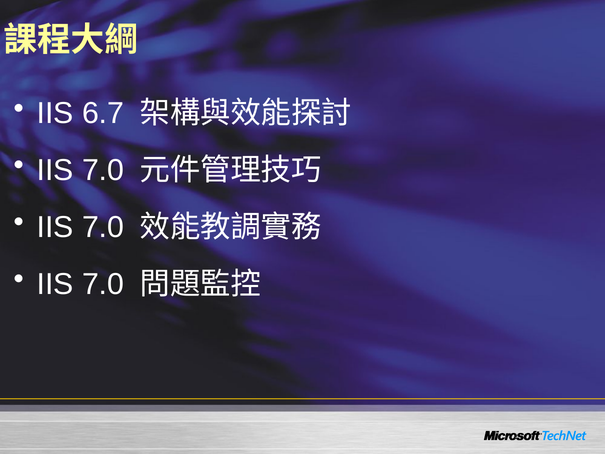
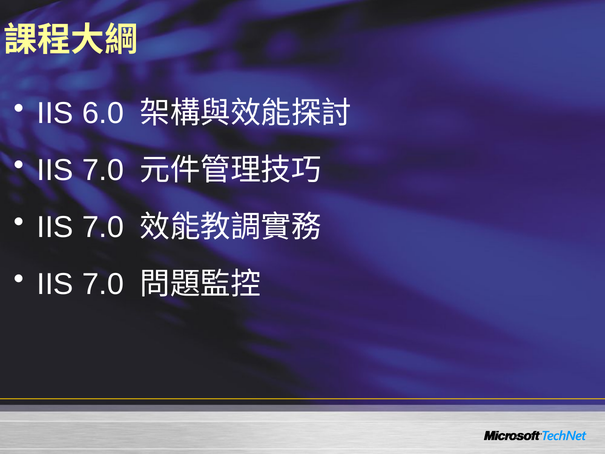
6.7: 6.7 -> 6.0 (103, 113)
